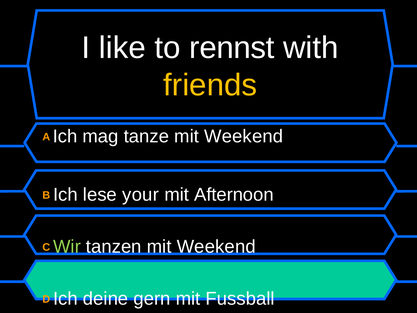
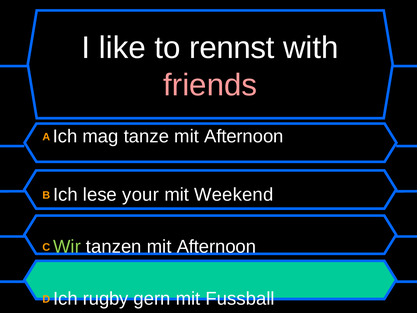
friends colour: yellow -> pink (210, 85)
tanze mit Weekend: Weekend -> Afternoon (244, 136)
Afternoon: Afternoon -> Weekend (234, 195)
tanzen mit Weekend: Weekend -> Afternoon (216, 246)
deine: deine -> rugby (106, 298)
